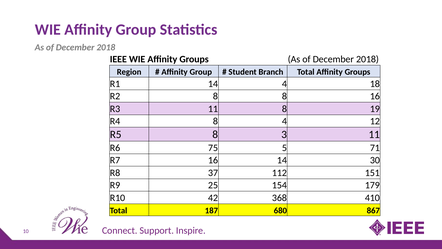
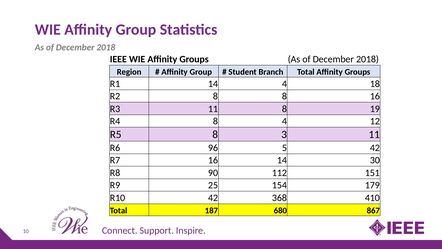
75: 75 -> 96 (213, 148)
5 71: 71 -> 42 (375, 148)
37: 37 -> 90 (213, 173)
